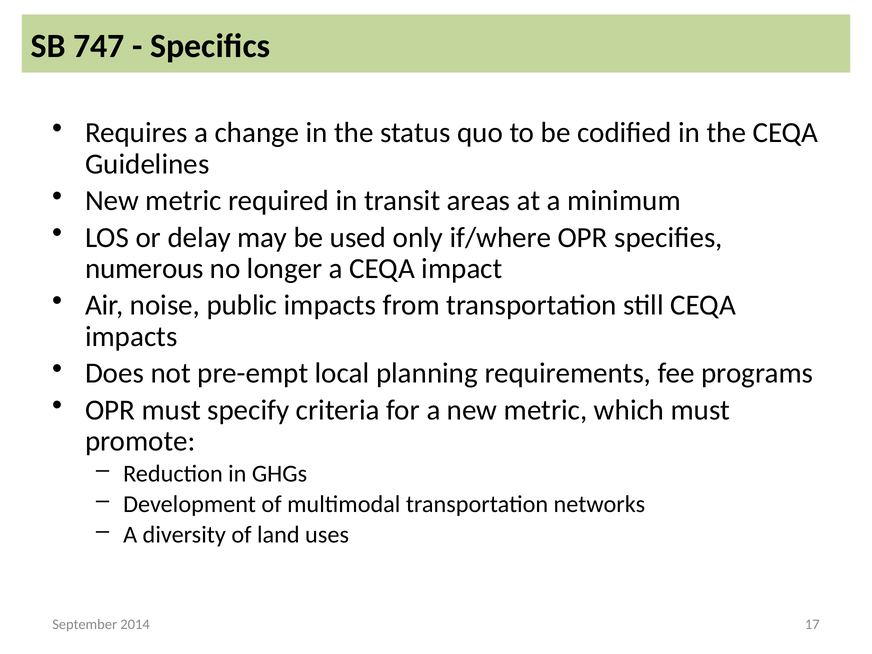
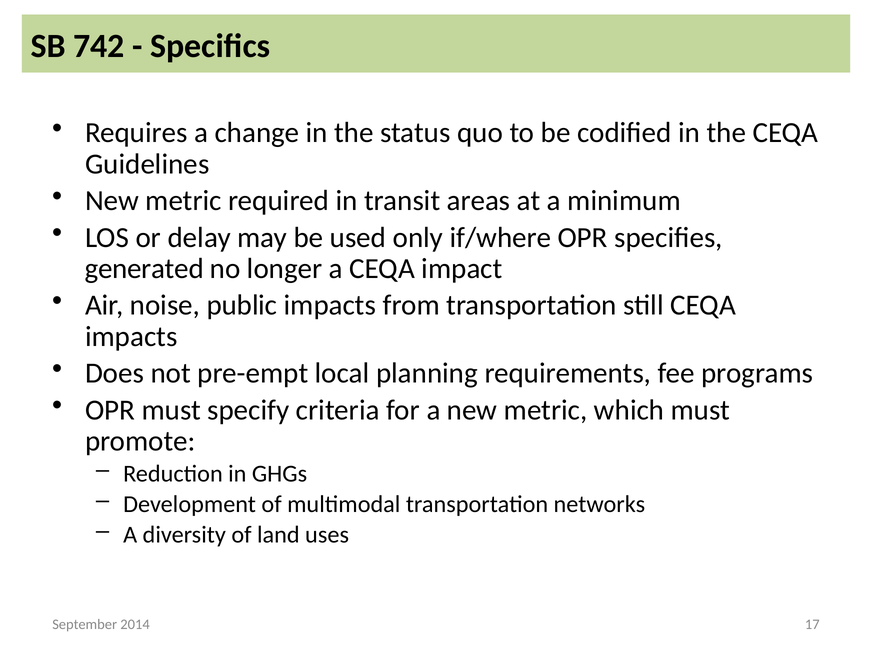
747: 747 -> 742 (99, 46)
numerous: numerous -> generated (144, 269)
